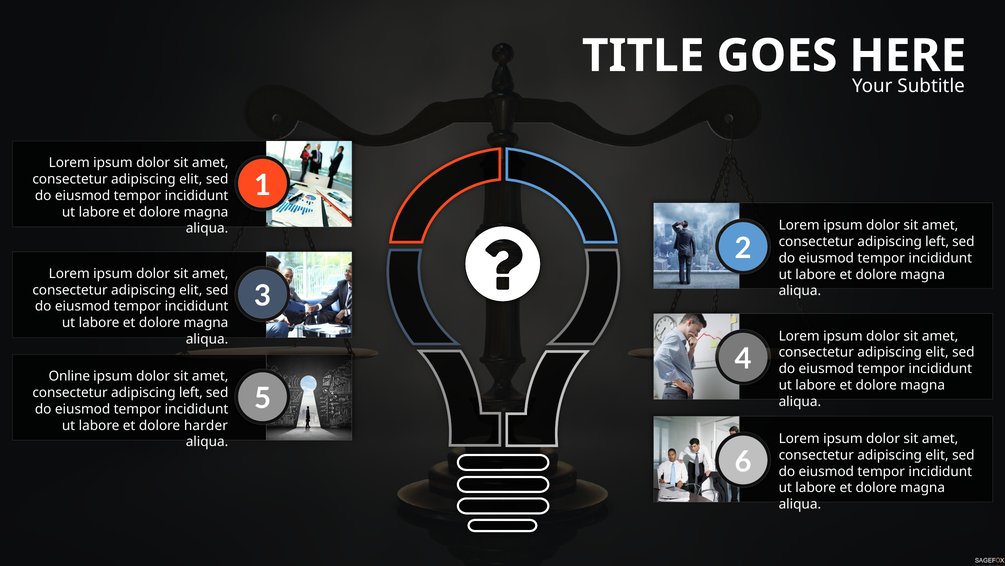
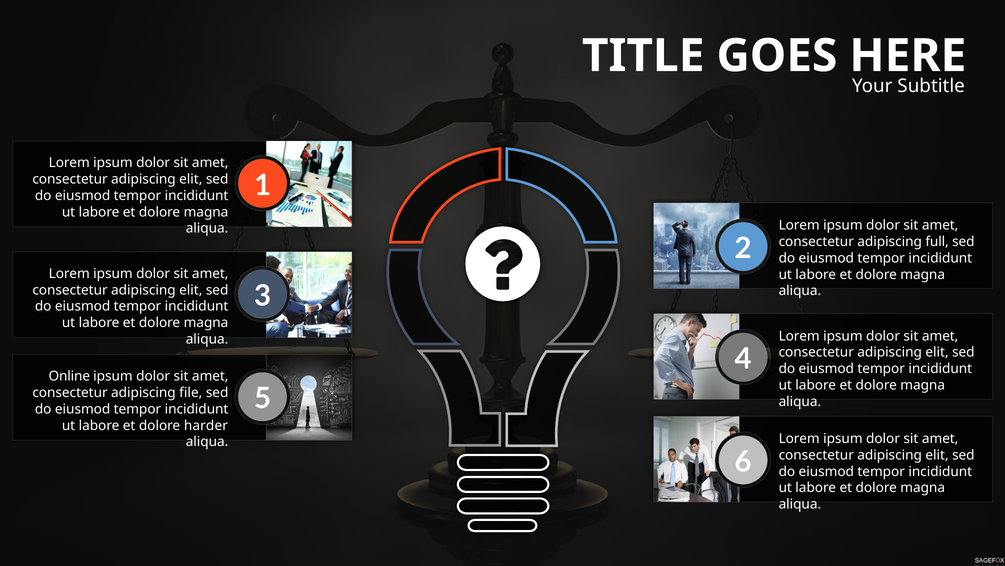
left: left -> full (937, 241)
left: left -> file (191, 392)
